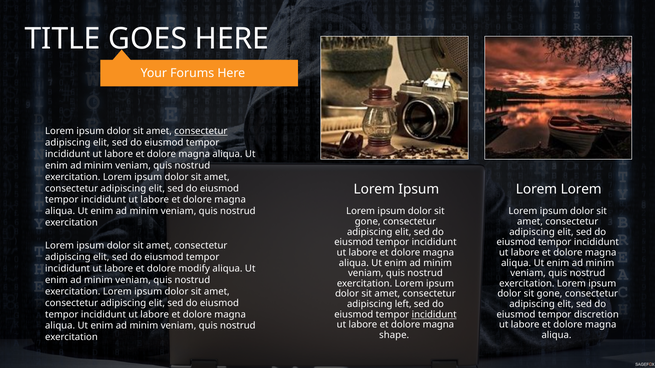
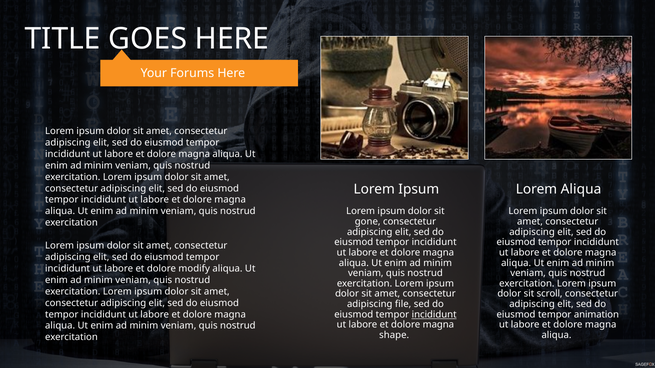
consectetur underline: present -> none (201, 131)
Lorem Lorem: Lorem -> Aliqua (581, 190)
gone: gone -> scroll (550, 294)
left: left -> file (403, 305)
discretion: discretion -> animation (596, 315)
